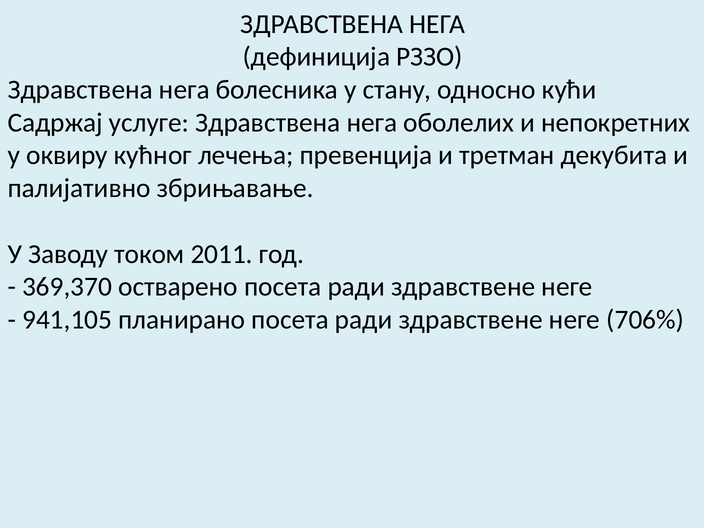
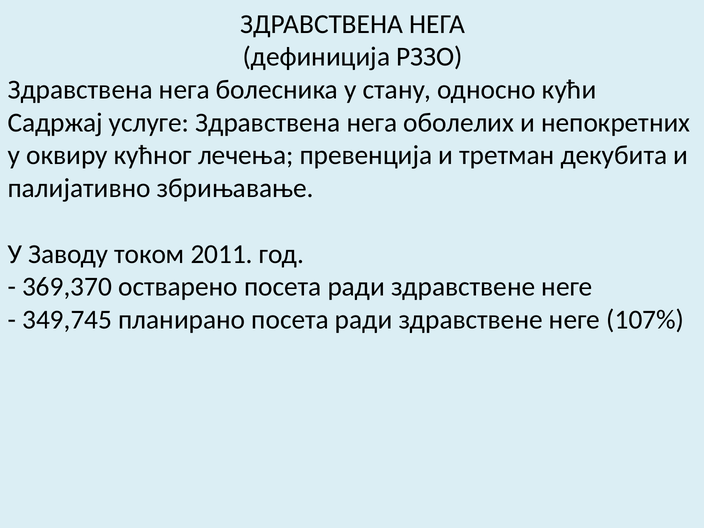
941,105: 941,105 -> 349,745 (67, 320)
706%: 706% -> 107% (645, 320)
